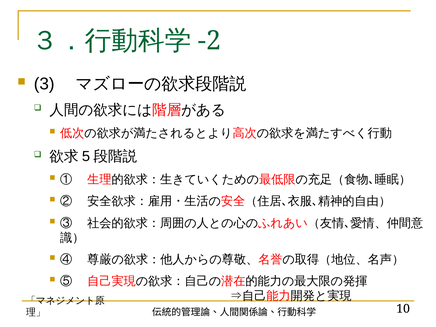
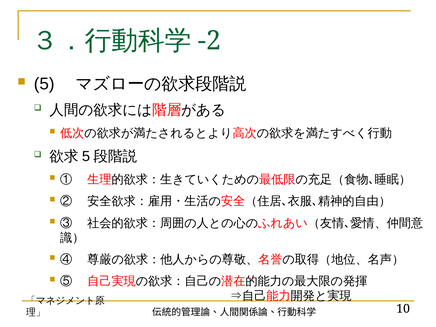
3: 3 -> 5 (44, 84)
